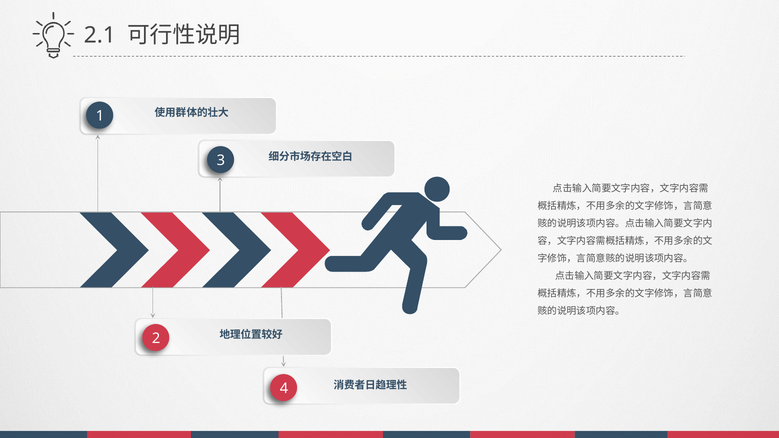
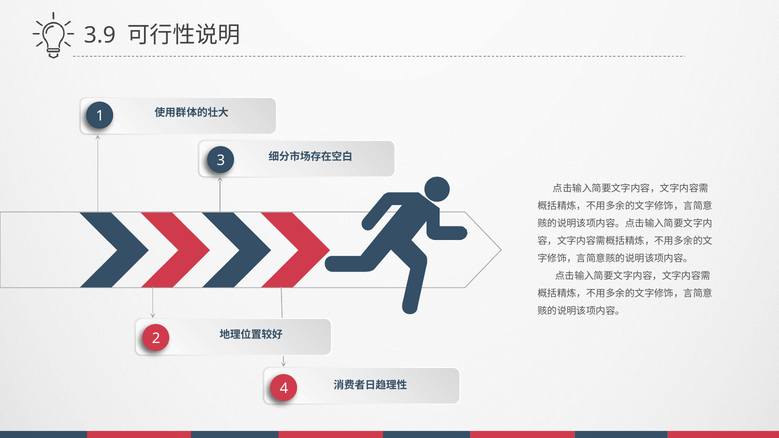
2.1: 2.1 -> 3.9 (100, 35)
